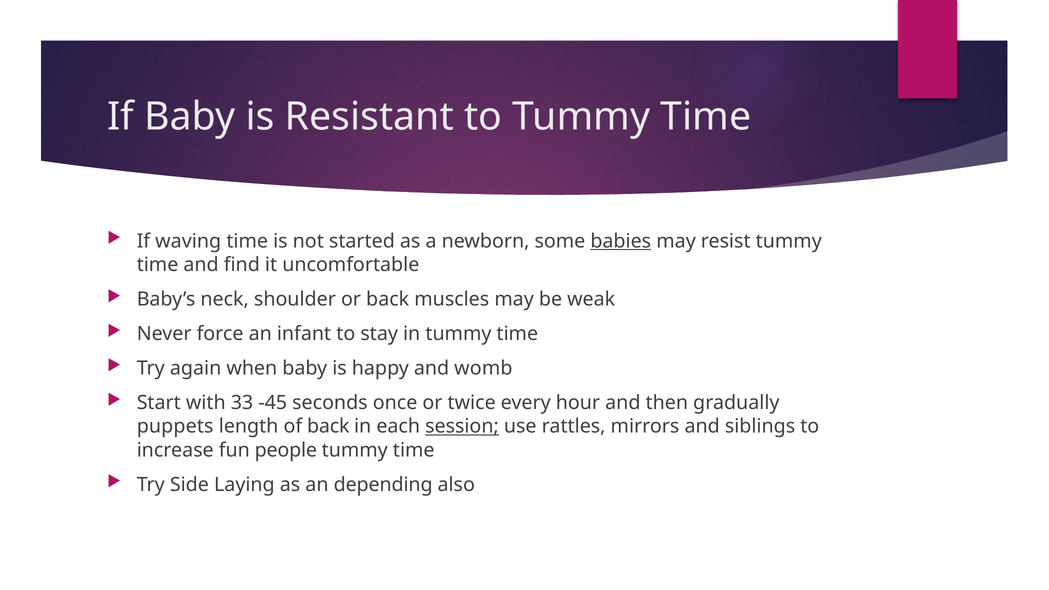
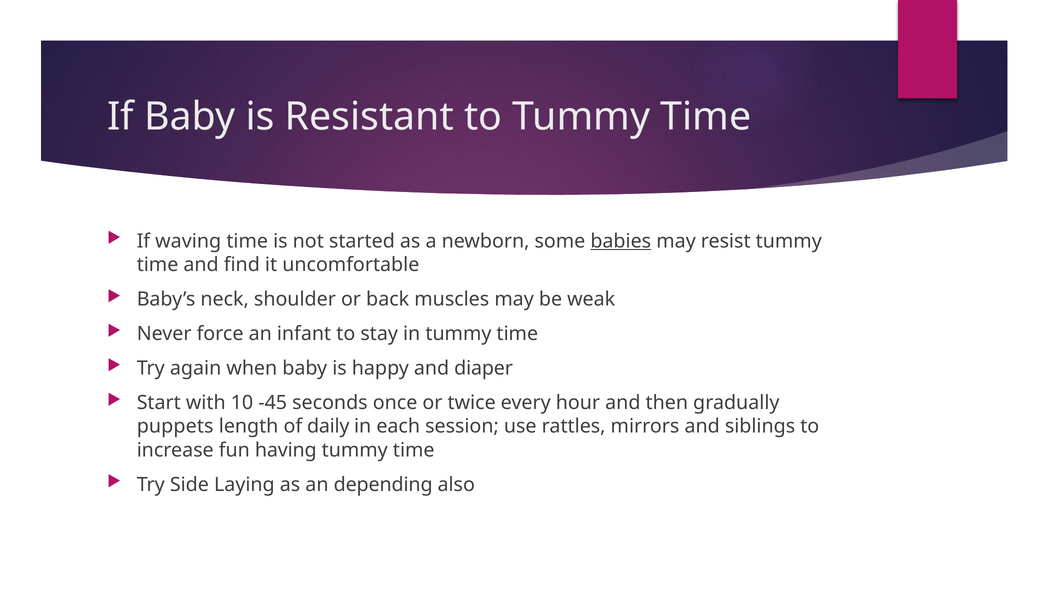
womb: womb -> diaper (484, 368)
33: 33 -> 10 (242, 403)
of back: back -> daily (328, 426)
session underline: present -> none (462, 426)
people: people -> having (286, 450)
